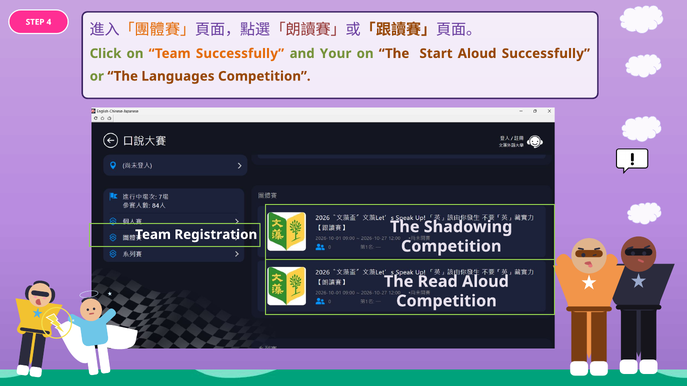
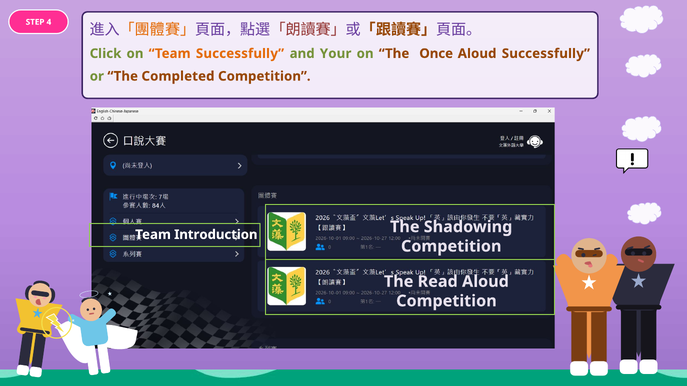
Start: Start -> Once (436, 54)
Languages: Languages -> Completed (178, 76)
Registration: Registration -> Introduction (216, 235)
